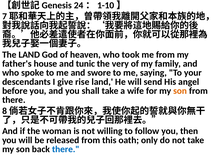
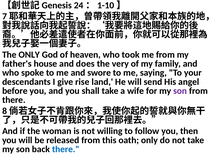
The LAND: LAND -> ONLY (29, 55)
tunic: tunic -> does (85, 64)
son colour: orange -> purple (180, 91)
